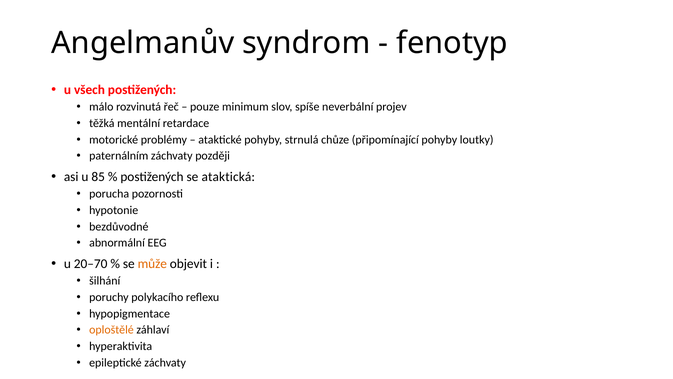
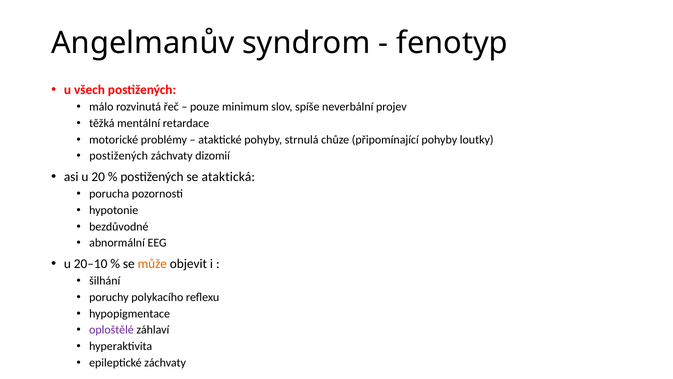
paternálním: paternálním -> postižených (119, 156)
později: později -> dizomií (213, 156)
85: 85 -> 20 (98, 176)
20–70: 20–70 -> 20–10 (91, 263)
oploštělé colour: orange -> purple (111, 330)
